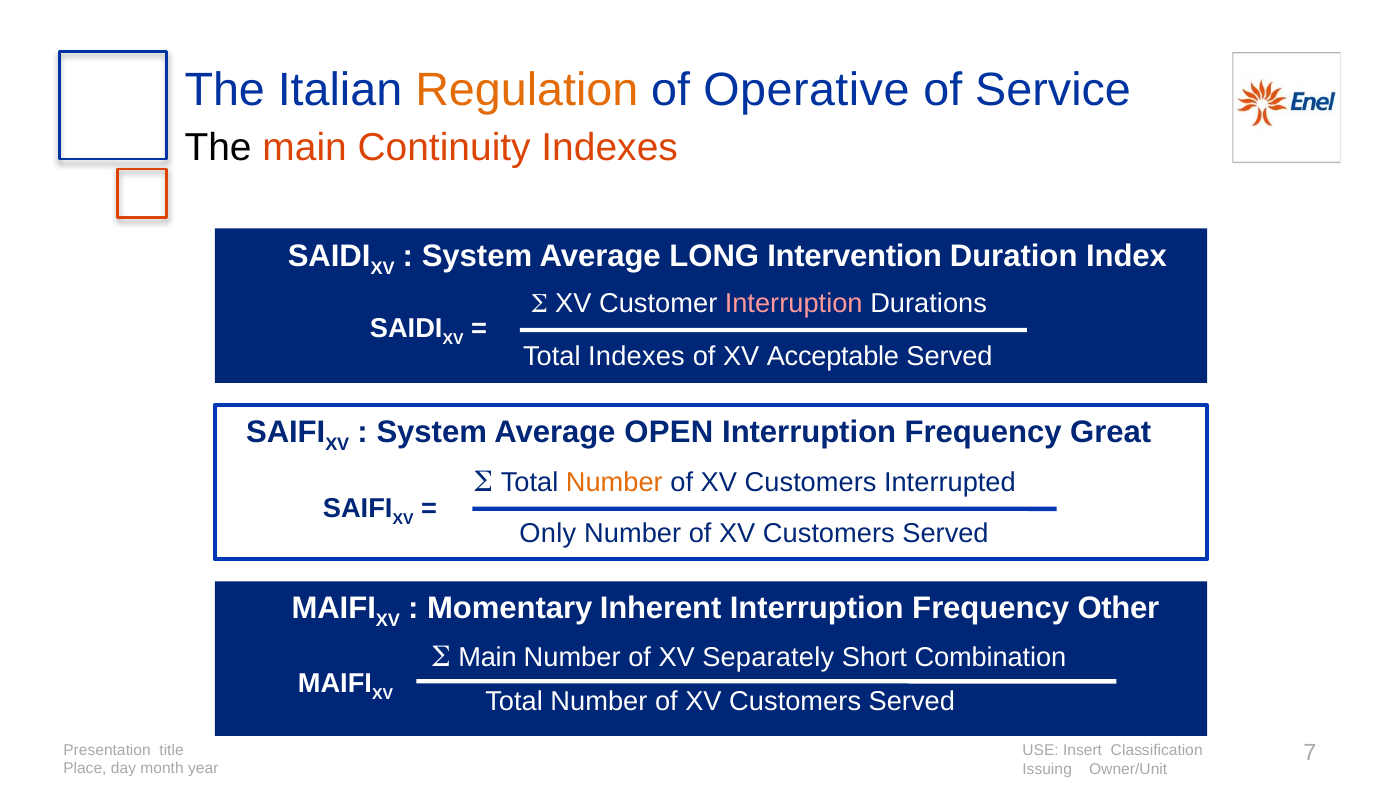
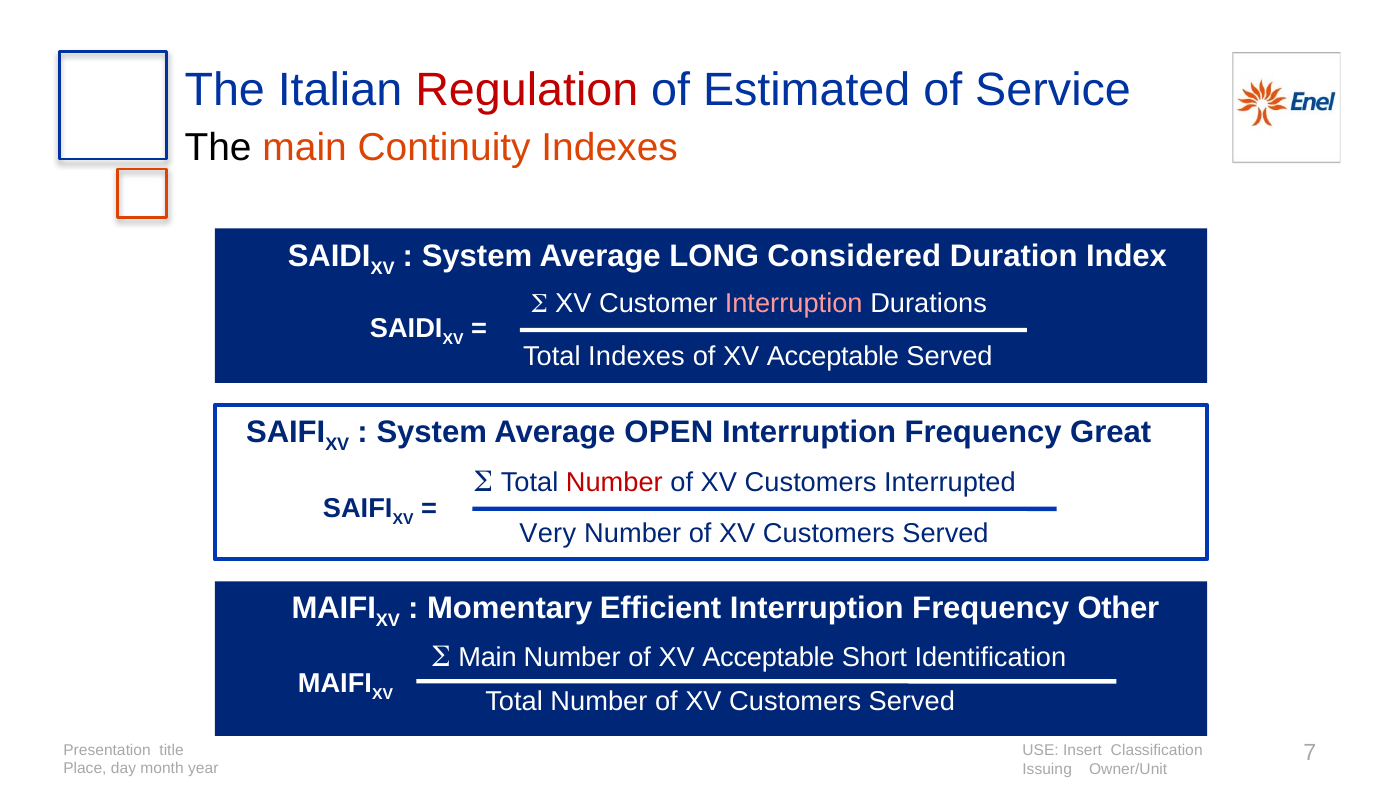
Regulation colour: orange -> red (527, 90)
Operative: Operative -> Estimated (807, 90)
Intervention: Intervention -> Considered (854, 256)
Number colour: orange -> red (614, 482)
Only: Only -> Very (548, 533)
Inherent: Inherent -> Efficient (661, 608)
Number of XV Separately: Separately -> Acceptable (768, 657)
Combination: Combination -> Identification (990, 657)
